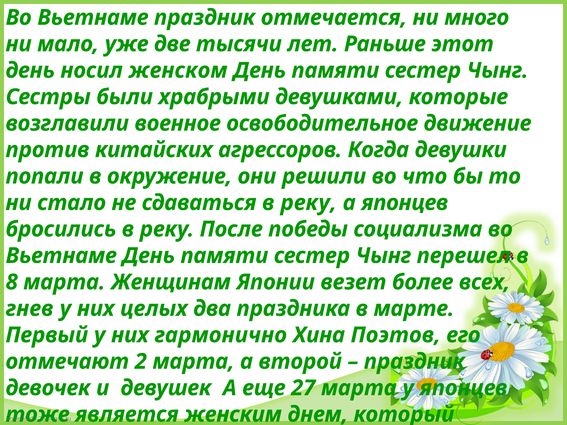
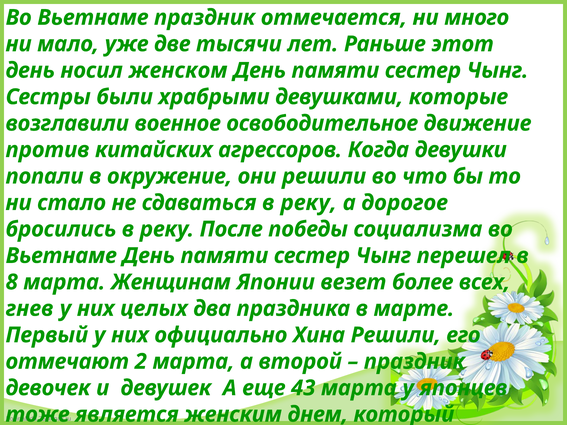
а японцев: японцев -> дорогое (405, 203)
гармонично: гармонично -> официально (221, 335)
Хина Поэтов: Поэтов -> Решили (396, 335)
27: 27 -> 43 (303, 388)
